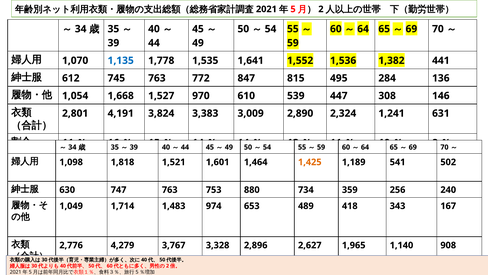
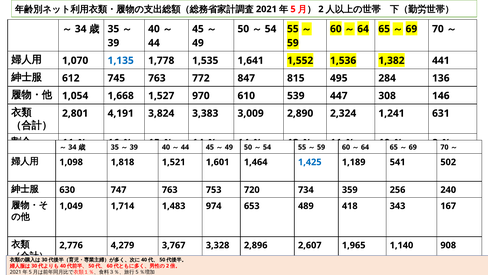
1,425 colour: orange -> blue (310, 162)
880: 880 -> 720 (252, 190)
2,627: 2,627 -> 2,607 (310, 245)
